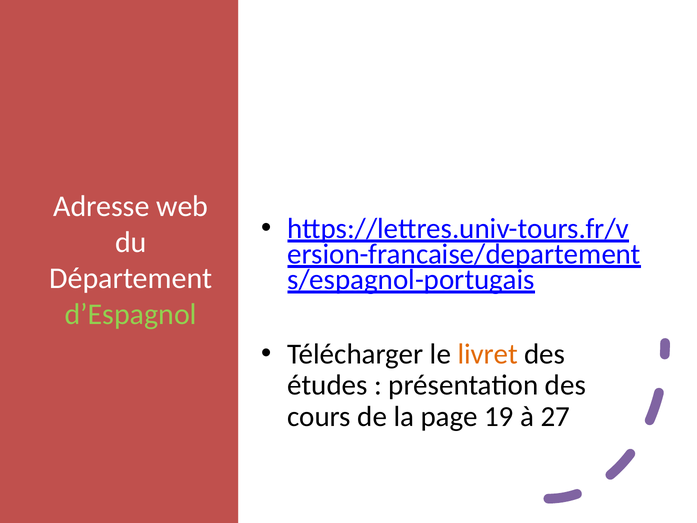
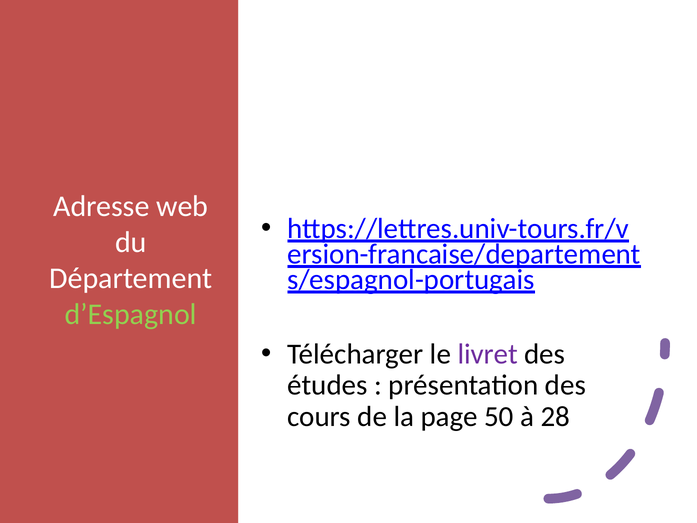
livret colour: orange -> purple (488, 354)
19: 19 -> 50 (499, 417)
27: 27 -> 28 (555, 417)
